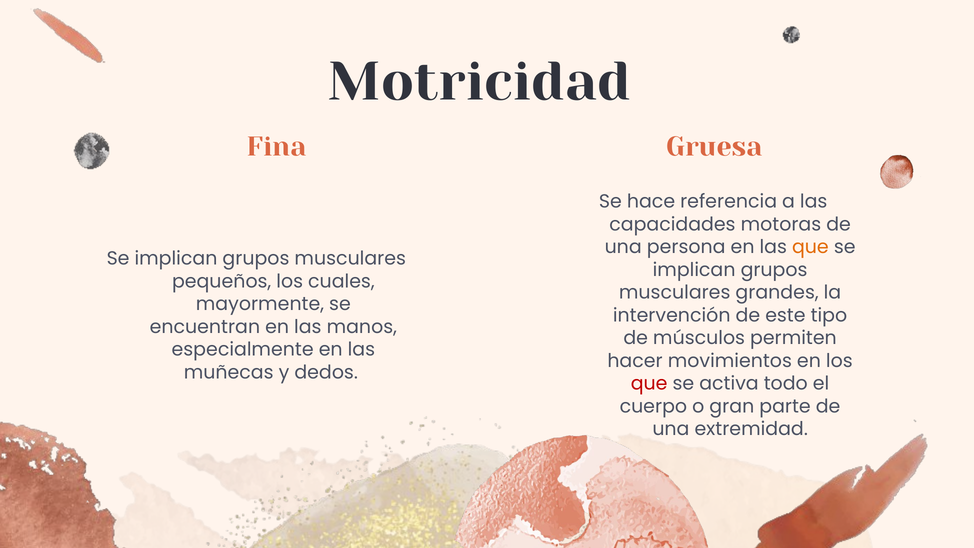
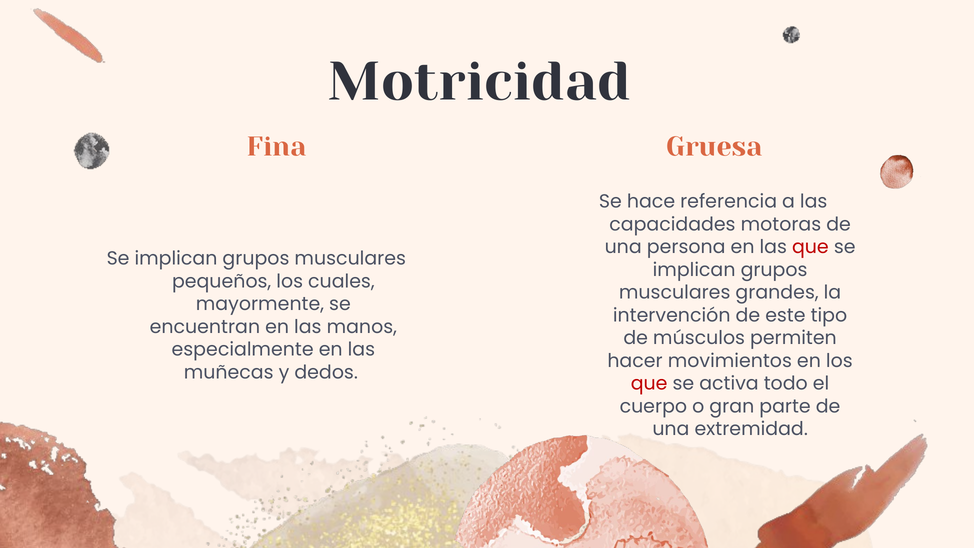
que colour: orange -> red (810, 247)
